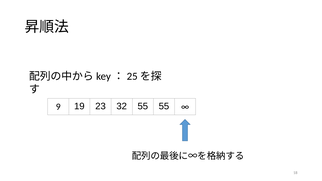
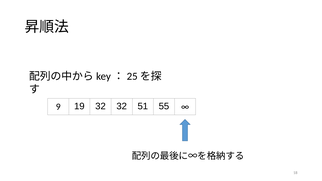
19 23: 23 -> 32 (101, 106)
32 55: 55 -> 51 (143, 106)
